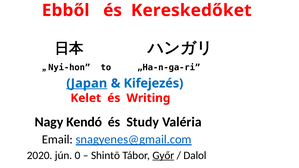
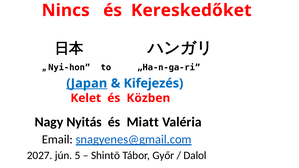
Ebből: Ebből -> Nincs (66, 10)
Writing: Writing -> Közben (148, 98)
Kendó: Kendó -> Nyitás (84, 122)
Study: Study -> Miatt (143, 122)
2020: 2020 -> 2027 (40, 155)
0: 0 -> 5 (78, 155)
Győr underline: present -> none (163, 155)
